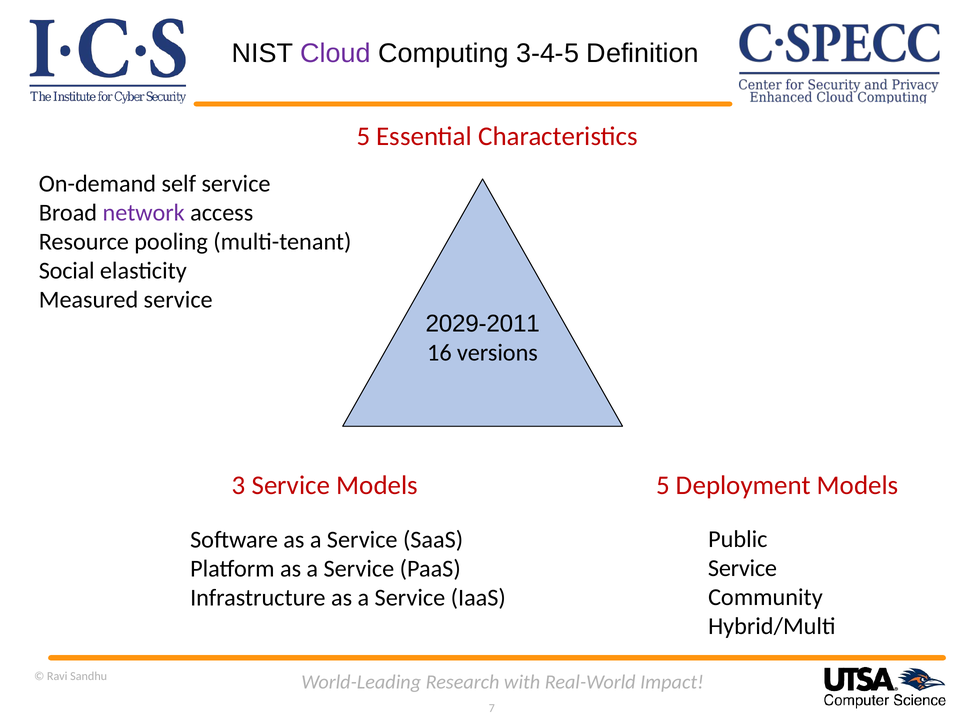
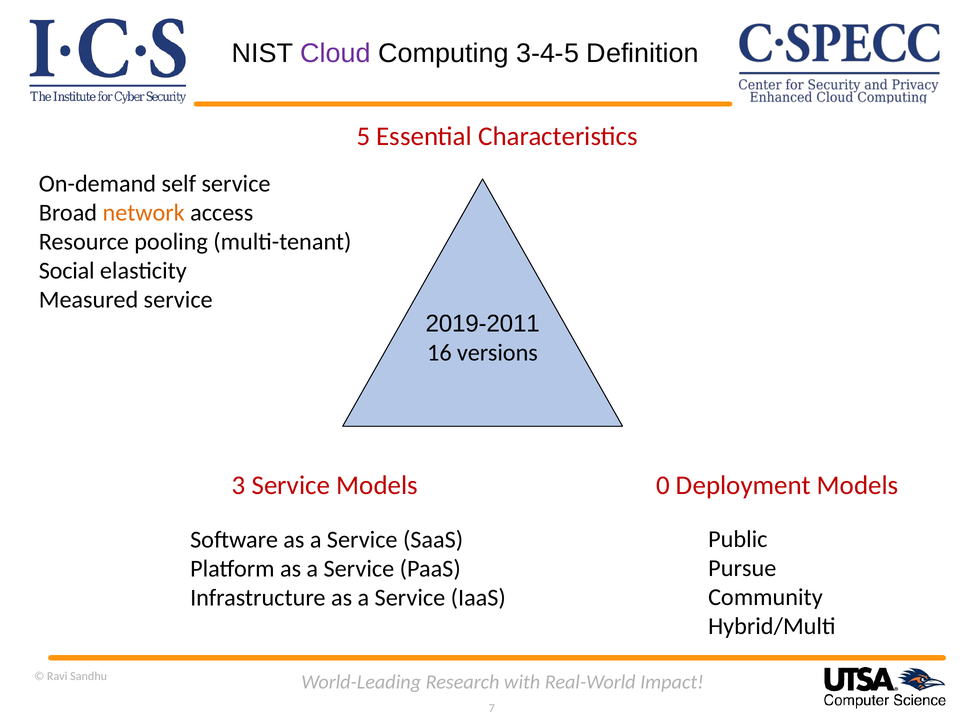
network colour: purple -> orange (144, 213)
2029-2011: 2029-2011 -> 2019-2011 (483, 324)
Models 5: 5 -> 0 (663, 486)
Service: Service -> Pursue (742, 569)
